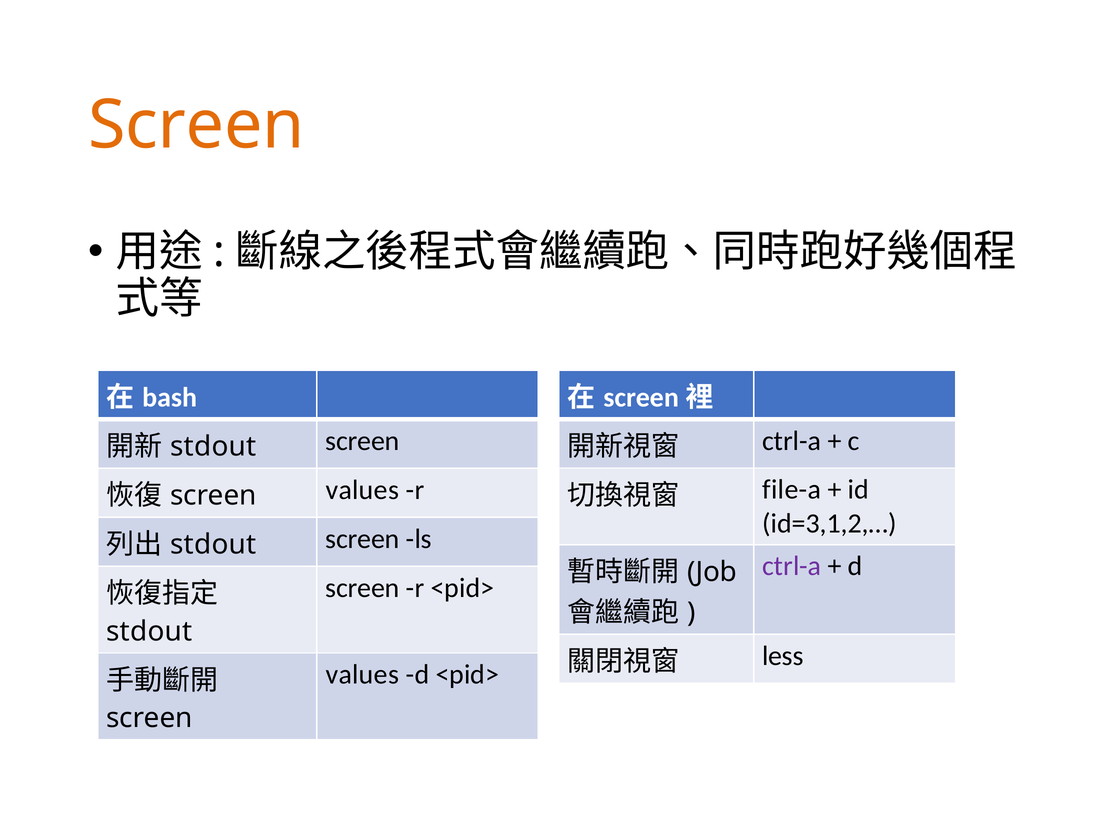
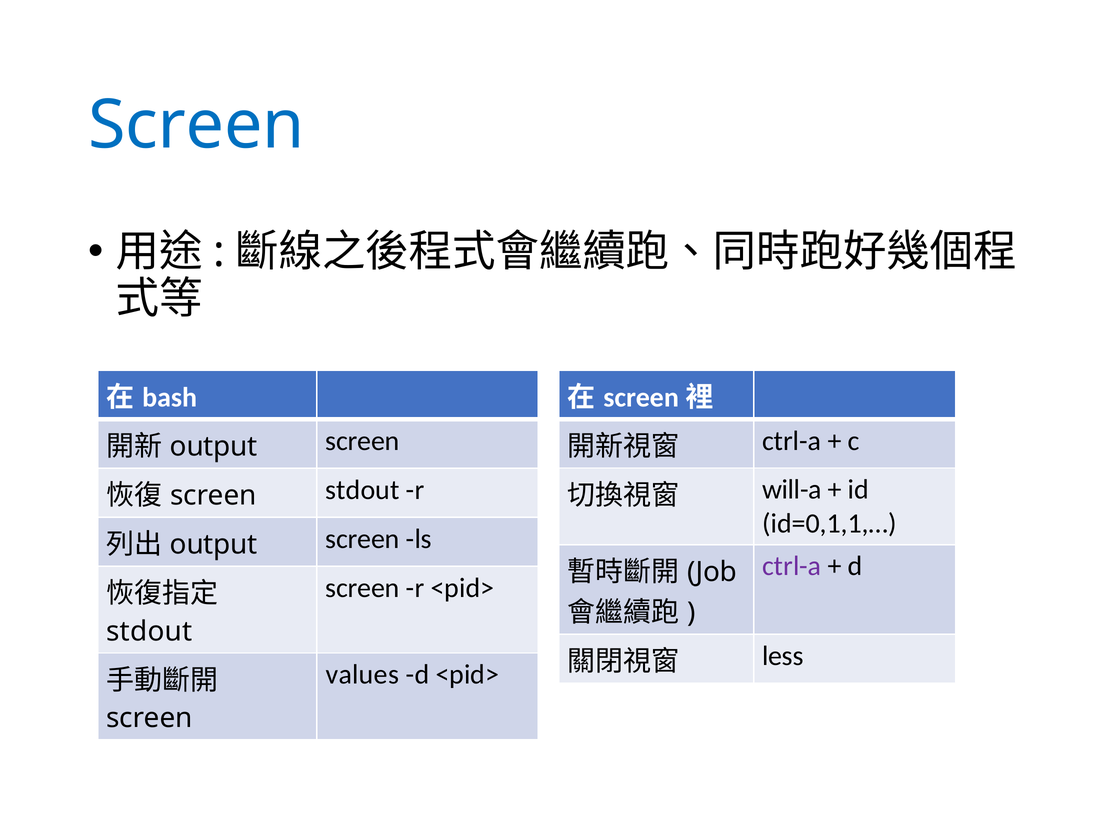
Screen colour: orange -> blue (196, 125)
stdout: stdout -> output (214, 447)
file-a: file-a -> will-a (792, 490)
values: values -> stdout (362, 490)
id=3,1,2,…: id=3,1,2,… -> id=0,1,1,… (829, 524)
stdout: stdout -> output (214, 545)
